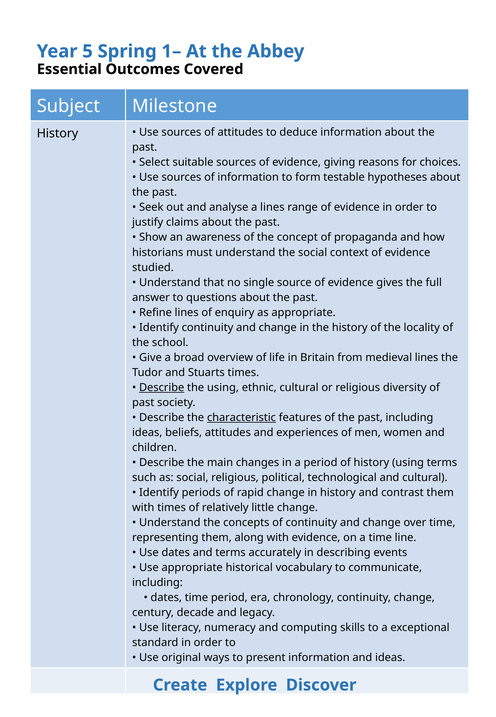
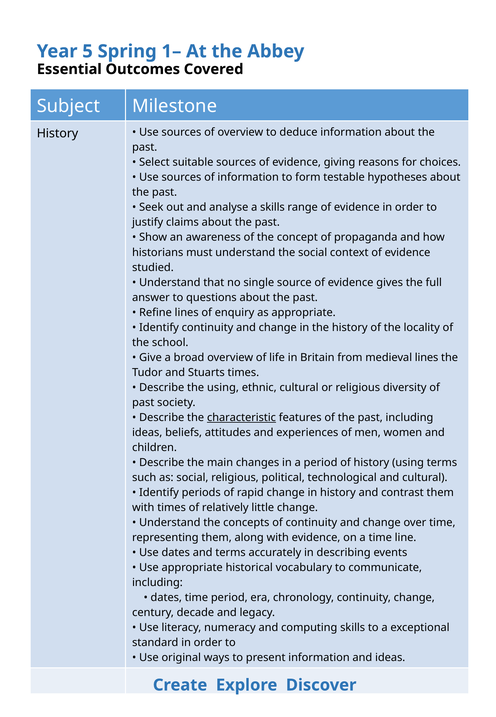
of attitudes: attitudes -> overview (240, 132)
a lines: lines -> skills (272, 207)
Describe underline: present -> none (162, 387)
